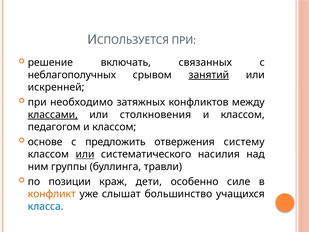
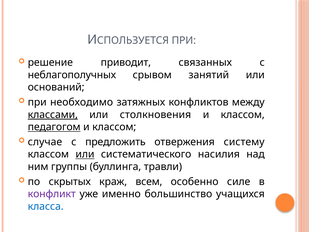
включать: включать -> приводит (126, 62)
занятий underline: present -> none (209, 75)
искренней: искренней -> оснований (56, 87)
педагогом underline: none -> present (54, 127)
основе: основе -> случае (45, 142)
позиции: позиции -> скрытых (70, 181)
дети: дети -> всем (149, 181)
конфликт colour: orange -> purple (52, 194)
слышат: слышат -> именно (121, 194)
